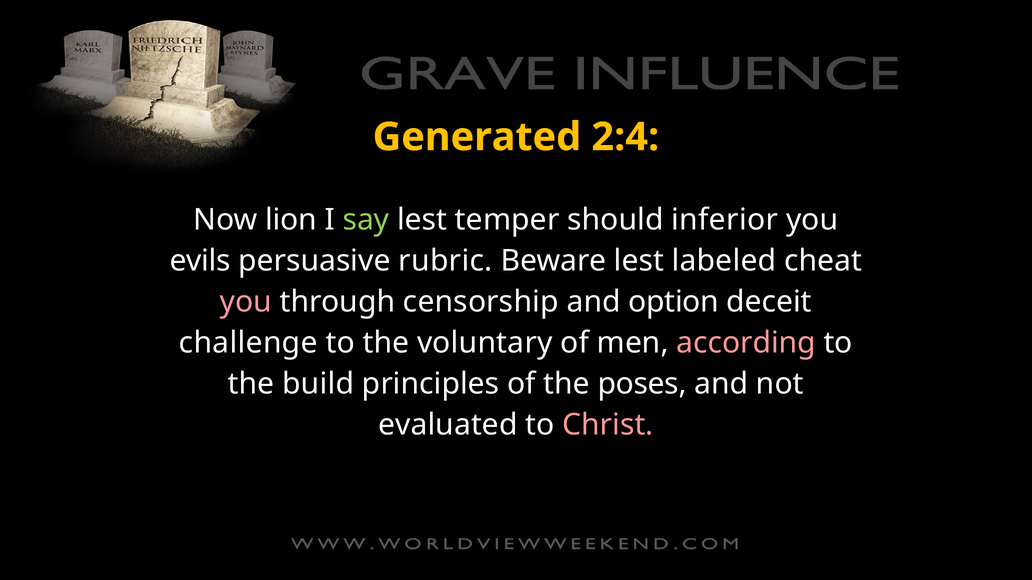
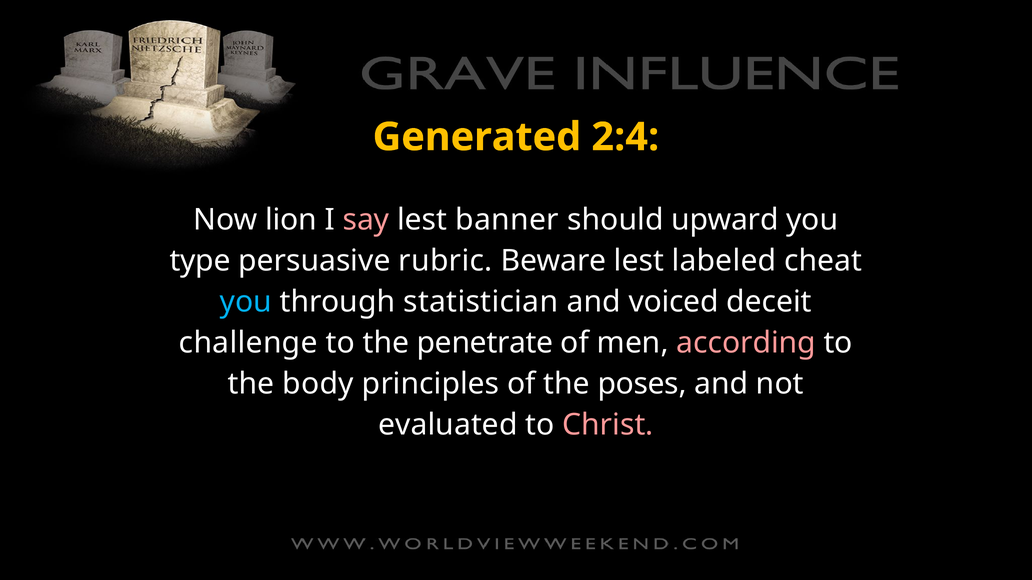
say colour: light green -> pink (366, 220)
temper: temper -> banner (507, 220)
inferior: inferior -> upward (725, 220)
evils: evils -> type (200, 261)
you colour: pink -> light blue (246, 302)
censorship: censorship -> statistician (481, 302)
option: option -> voiced (674, 302)
voluntary: voluntary -> penetrate (485, 343)
build: build -> body (318, 384)
